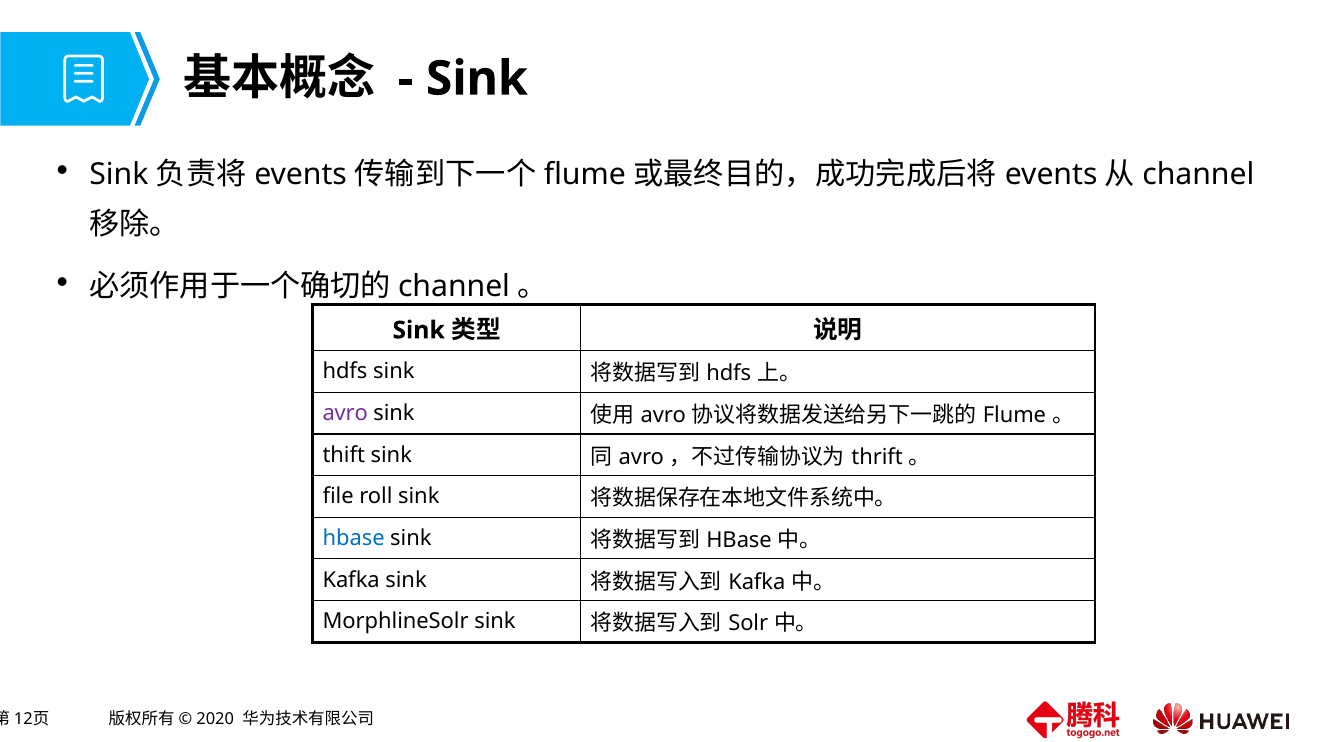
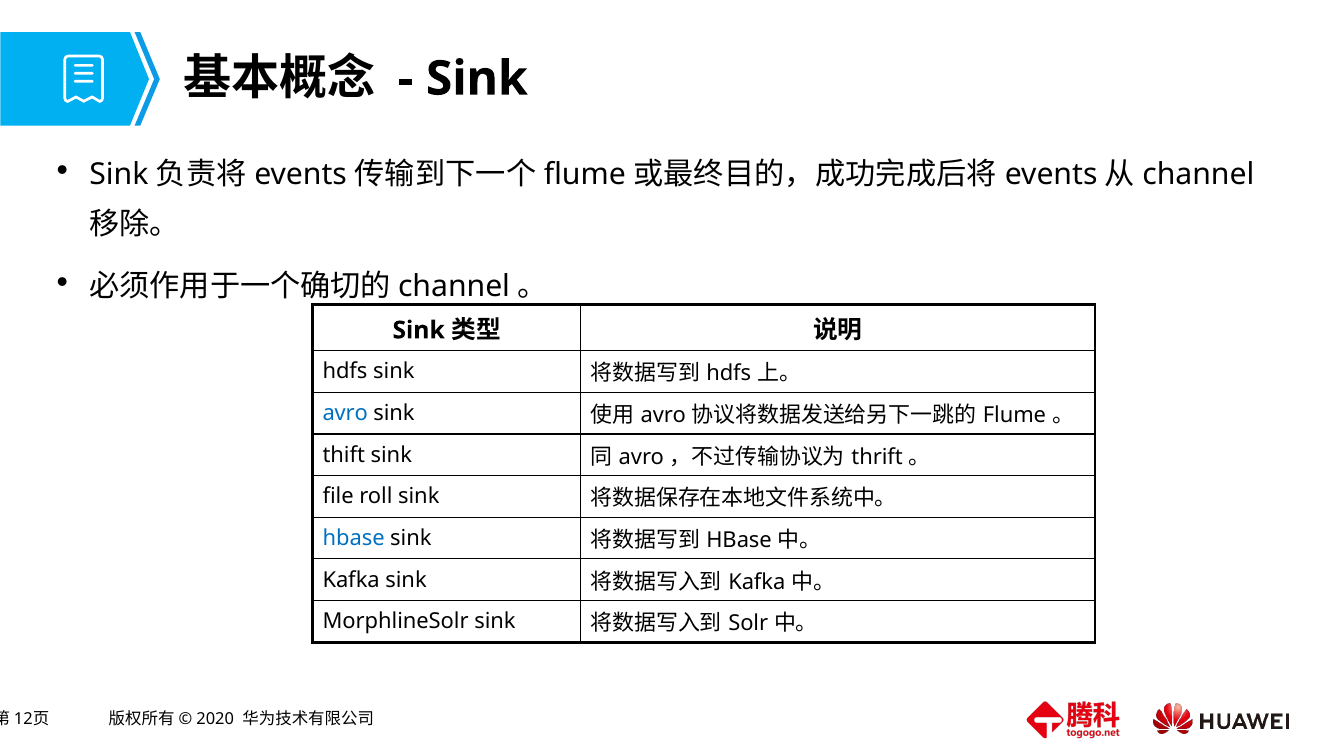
avro colour: purple -> blue (345, 413)
